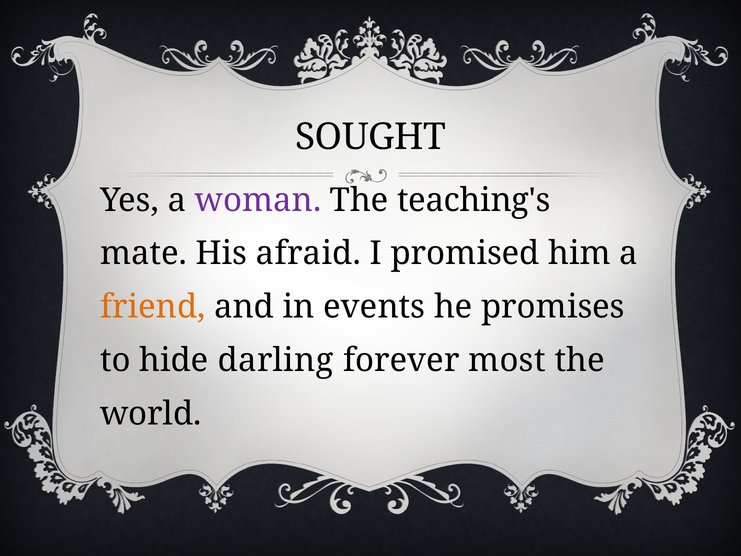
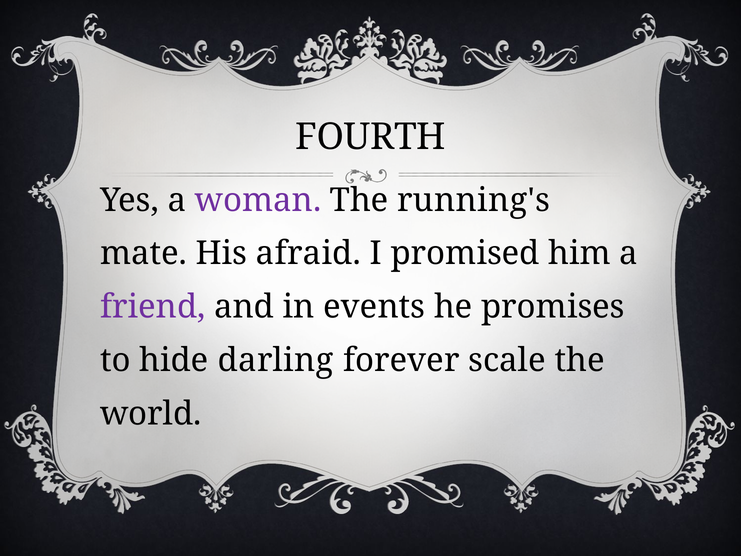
SOUGHT: SOUGHT -> FOURTH (371, 137)
teaching's: teaching's -> running's (474, 200)
friend colour: orange -> purple (153, 307)
most: most -> scale (507, 360)
